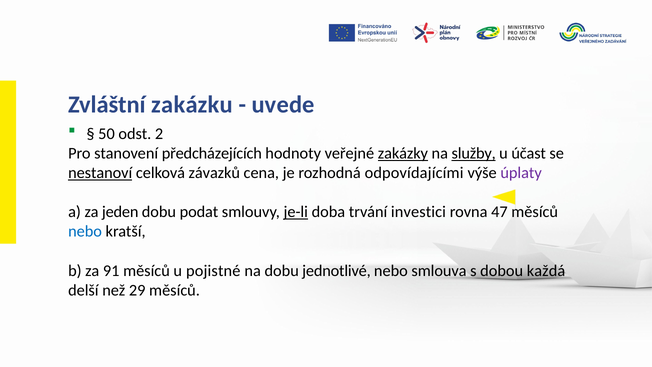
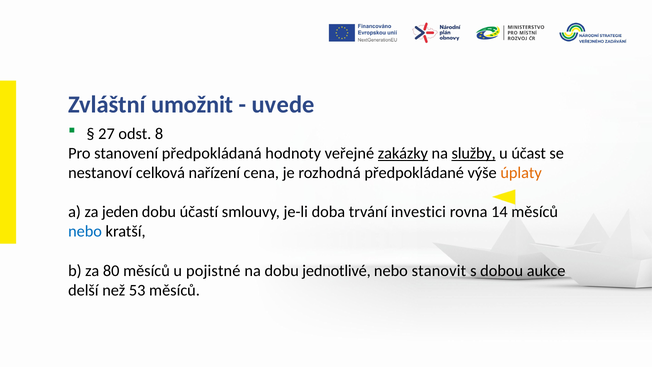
zakázku: zakázku -> umožnit (192, 105)
50: 50 -> 27 (106, 134)
2: 2 -> 8 (159, 134)
předcházejících: předcházejících -> předpokládaná (212, 153)
nestanoví underline: present -> none (100, 173)
závazků: závazků -> nařízení (214, 173)
odpovídajícími: odpovídajícími -> předpokládané (414, 173)
úplaty colour: purple -> orange (521, 173)
podat: podat -> účastí (199, 212)
je-li underline: present -> none (296, 212)
47: 47 -> 14 (499, 212)
91: 91 -> 80 (111, 271)
smlouva: smlouva -> stanovit (439, 271)
každá: každá -> aukce (546, 271)
29: 29 -> 53 (137, 290)
